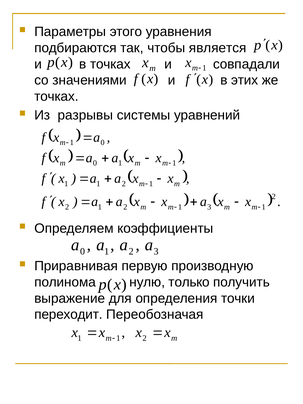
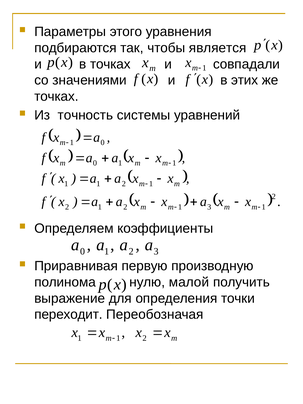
разрывы: разрывы -> точность (85, 115)
только: только -> малой (189, 282)
